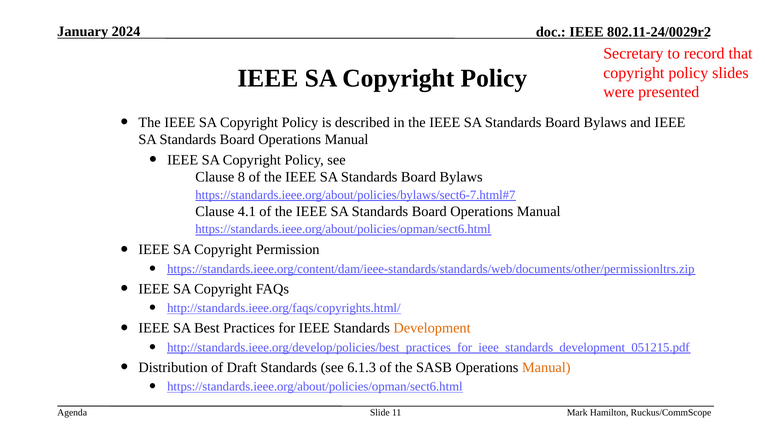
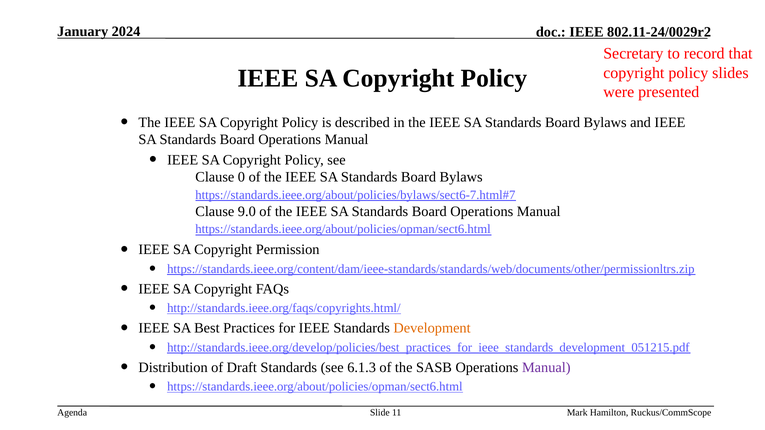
8: 8 -> 0 (241, 177)
4.1: 4.1 -> 9.0 (247, 212)
Manual colour: orange -> purple (546, 368)
